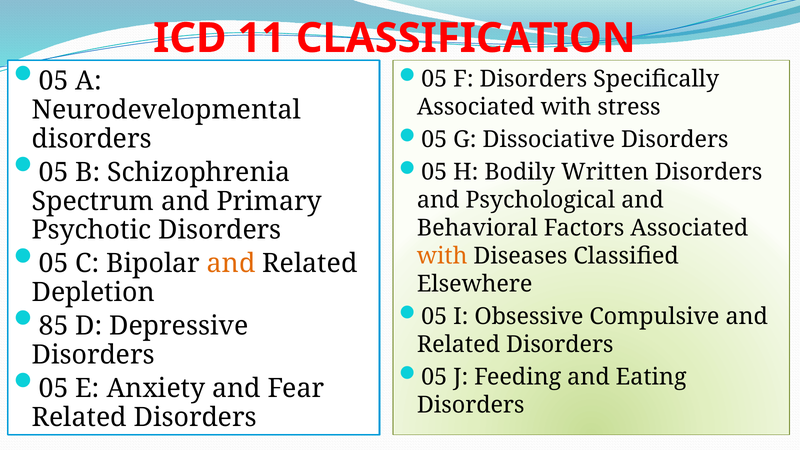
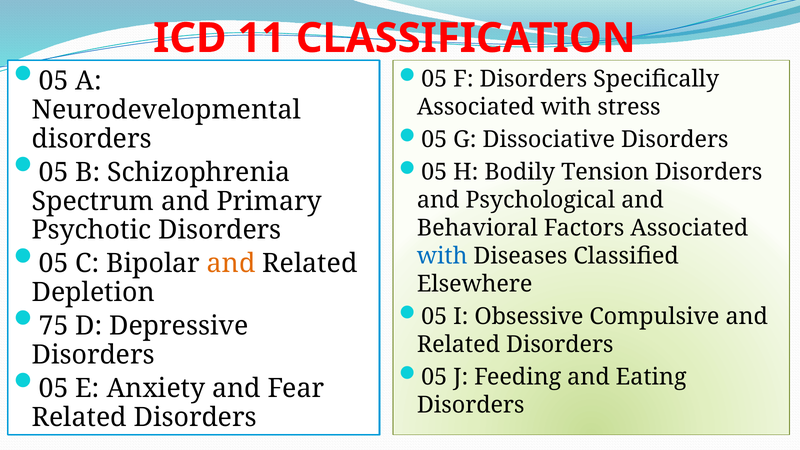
Written: Written -> Tension (605, 172)
with colour: orange -> blue (442, 256)
85: 85 -> 75 (54, 326)
